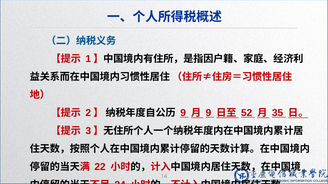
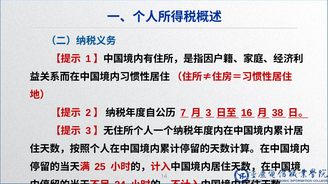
9: 9 -> 7 (183, 113)
9: 9 -> 3 (208, 113)
52: 52 -> 16 (247, 113)
35: 35 -> 38 (278, 113)
22: 22 -> 25 (100, 167)
